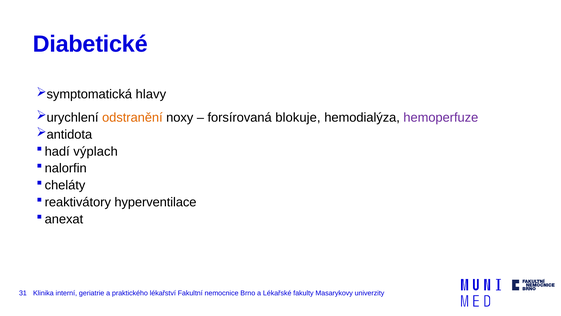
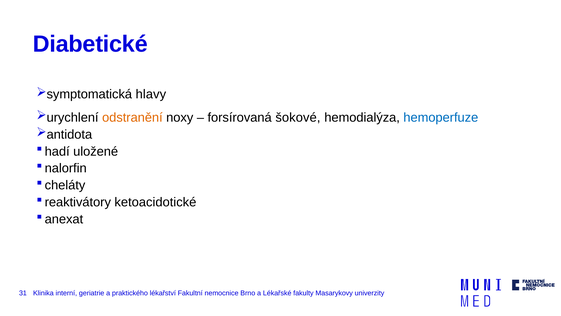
blokuje: blokuje -> šokové (298, 117)
hemoperfuze colour: purple -> blue (441, 117)
výplach: výplach -> uložené (96, 151)
hyperventilace: hyperventilace -> ketoacidotické (155, 202)
